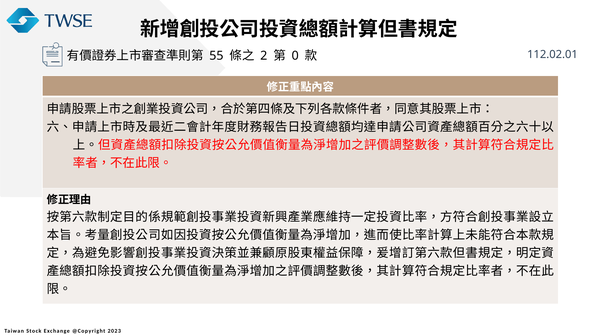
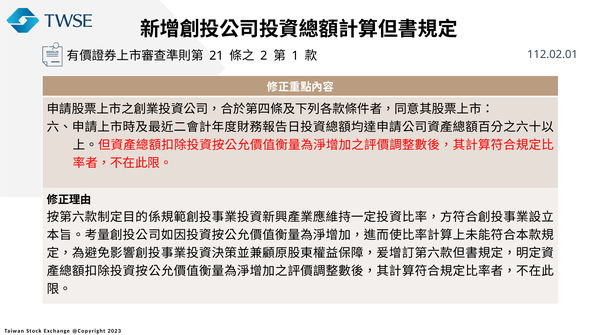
55: 55 -> 21 (216, 56)
0: 0 -> 1 (295, 56)
